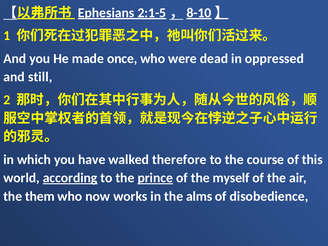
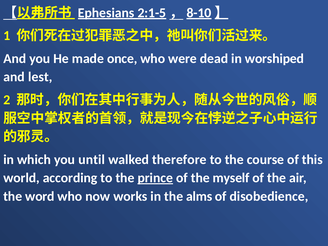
oppressed: oppressed -> worshiped (275, 59)
still: still -> lest (40, 77)
have: have -> until (92, 160)
according underline: present -> none (70, 178)
them: them -> word (40, 196)
